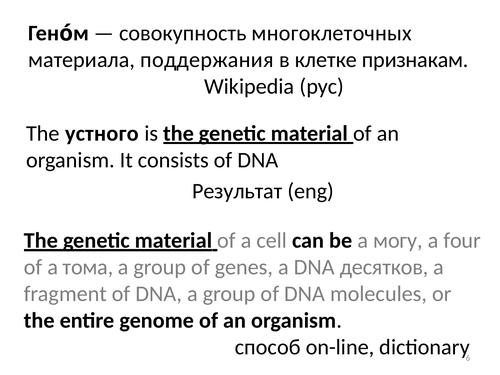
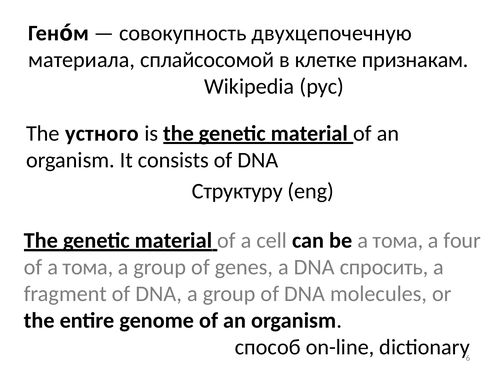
многоклеточных: многоклеточных -> двухцепочечную (332, 33)
поддержания: поддержания -> сплайсосомой (207, 60)
Результат: Результат -> Структуру (237, 191)
be a могу: могу -> тома (398, 241)
десятков: десятков -> спросить (384, 267)
